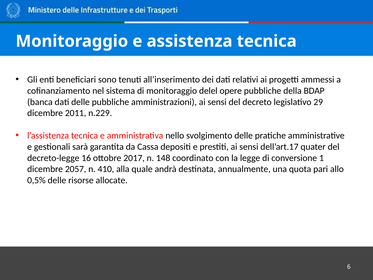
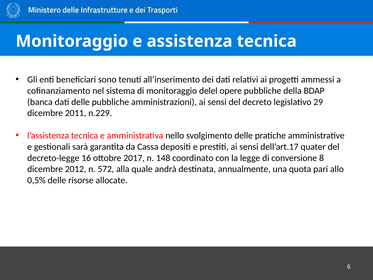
1: 1 -> 8 (321, 158)
2057: 2057 -> 2012 (76, 169)
410: 410 -> 572 (106, 169)
